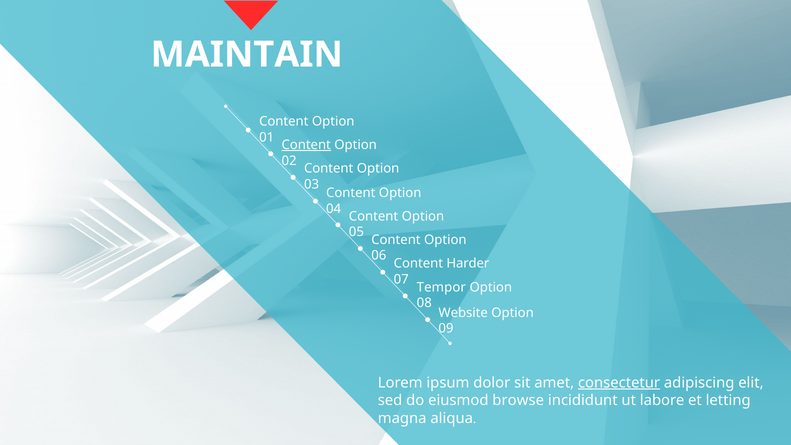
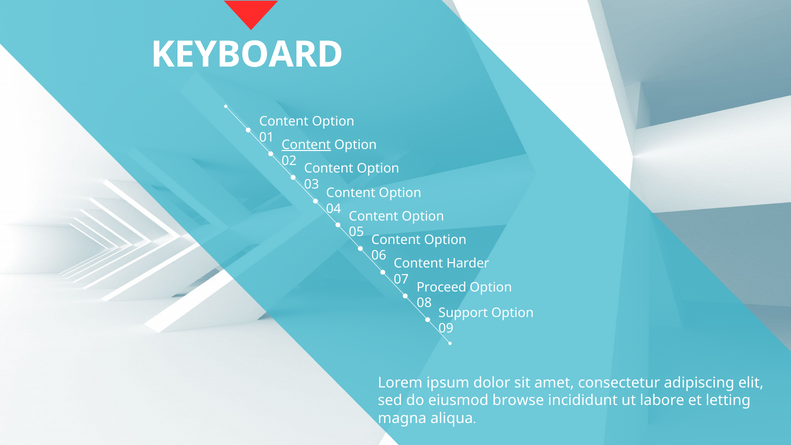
MAINTAIN: MAINTAIN -> KEYBOARD (247, 55)
Tempor: Tempor -> Proceed (441, 287)
Website: Website -> Support (463, 313)
consectetur underline: present -> none (619, 383)
